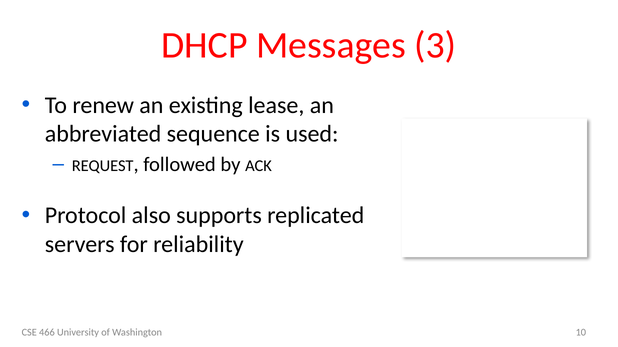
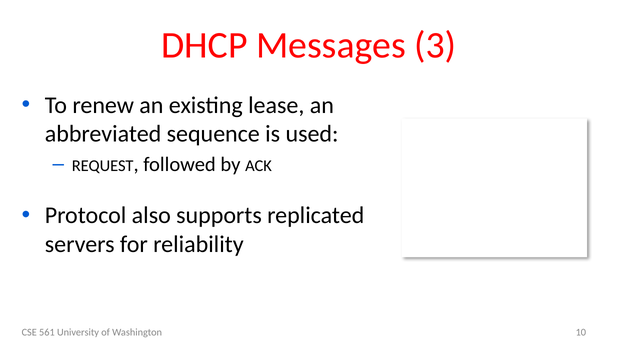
466: 466 -> 561 (47, 333)
